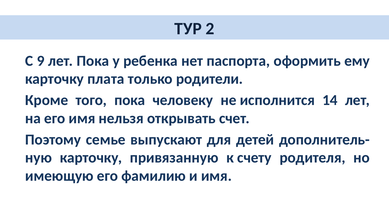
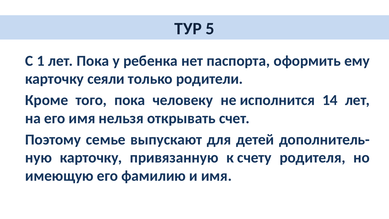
2: 2 -> 5 (210, 29)
9: 9 -> 1 (41, 61)
плата: плата -> сеяли (106, 79)
